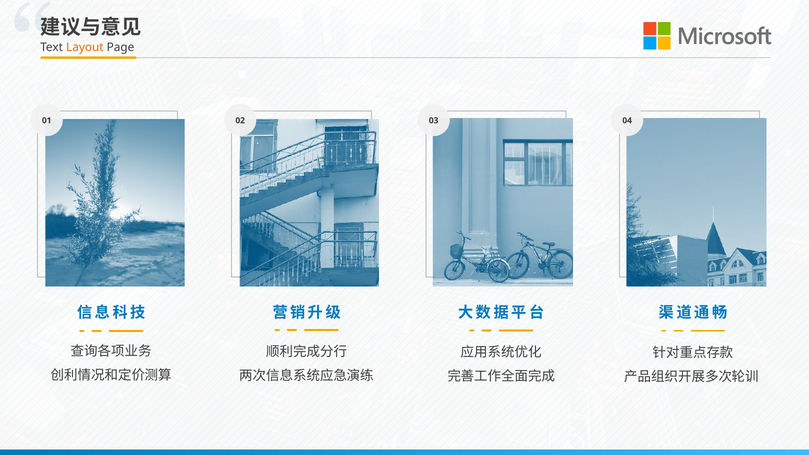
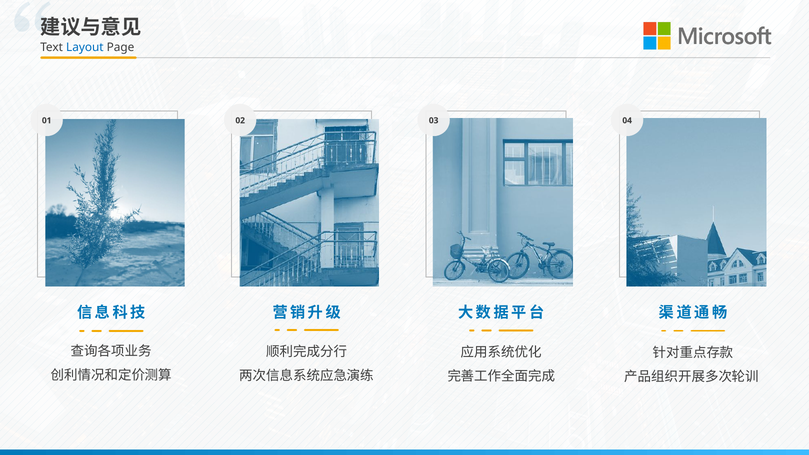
Layout colour: orange -> blue (85, 47)
